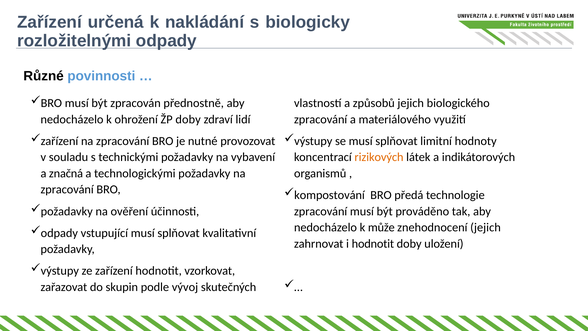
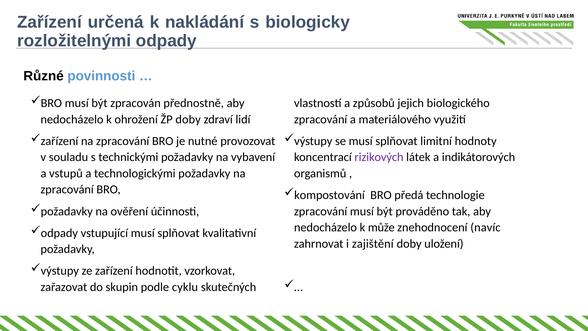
rizikových colour: orange -> purple (379, 157)
značná: značná -> vstupů (66, 173)
znehodnocení jejich: jejich -> navíc (485, 227)
i hodnotit: hodnotit -> zajištění (373, 243)
vývoj: vývoj -> cyklu (185, 287)
